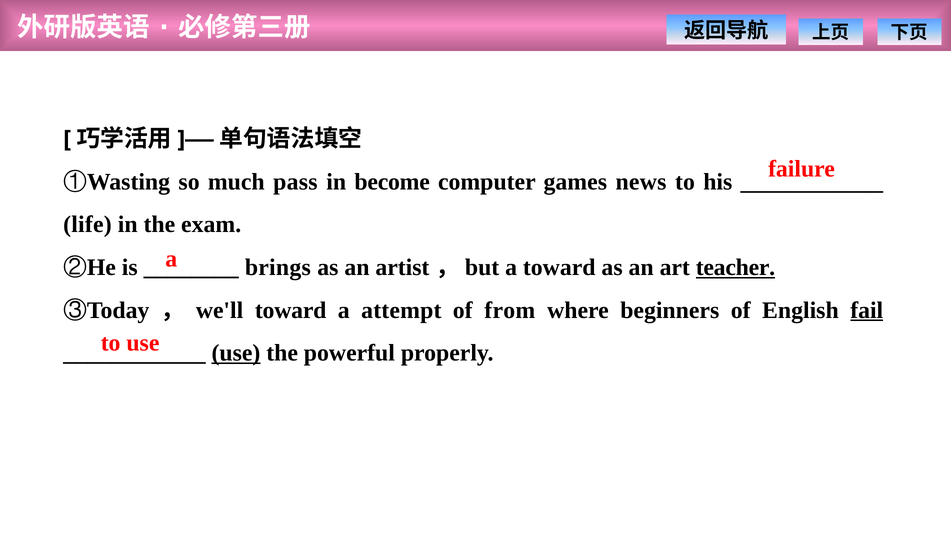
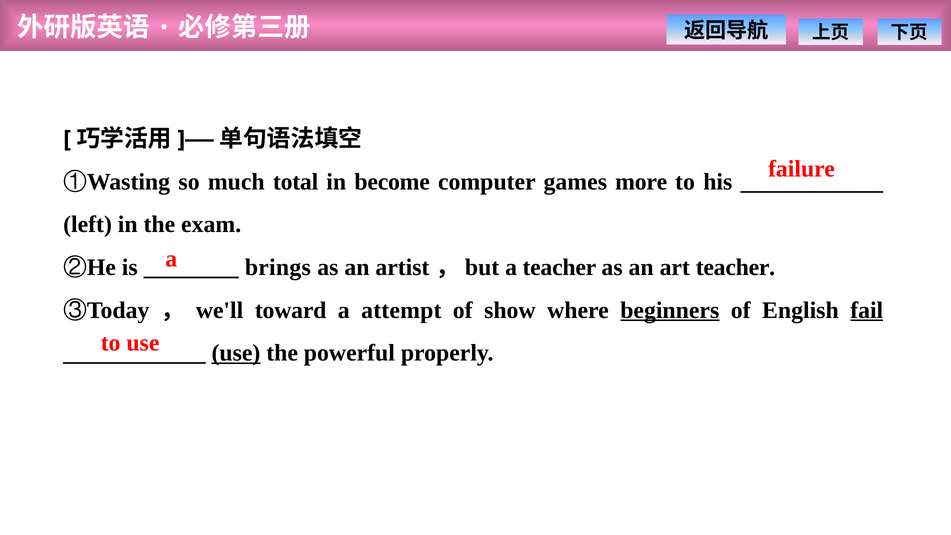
pass: pass -> total (296, 182)
news: news -> more (641, 182)
life: life -> left (88, 225)
a toward: toward -> teacher (559, 267)
teacher underline: present -> none (735, 267)
from: from -> show (510, 310)
beginners underline: none -> present (670, 310)
